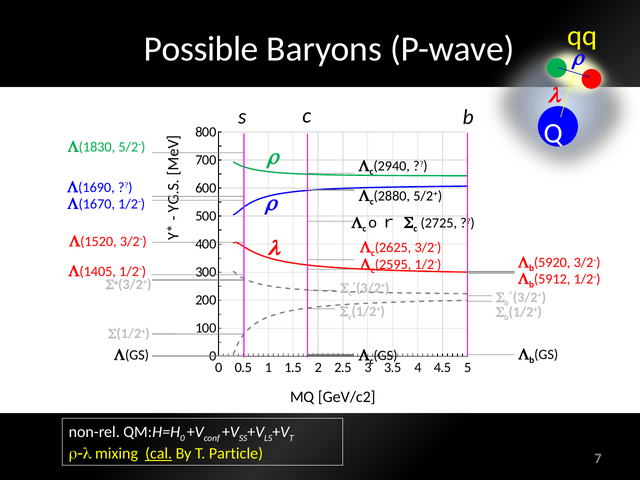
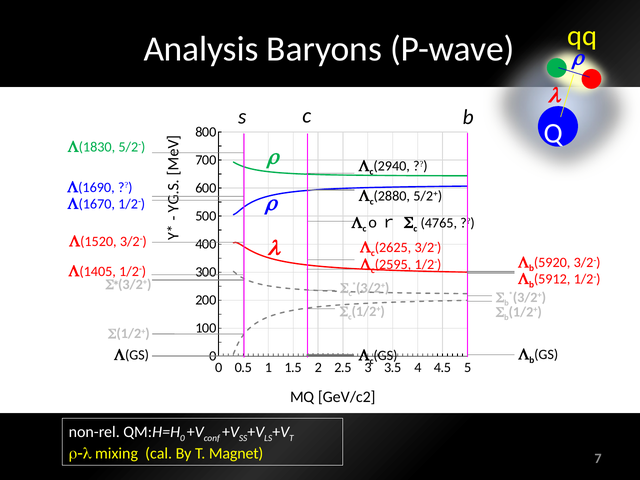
Possible: Possible -> Analysis (201, 49)
2725: 2725 -> 4765 (439, 223)
cal underline: present -> none (159, 454)
Particle: Particle -> Magnet (236, 454)
